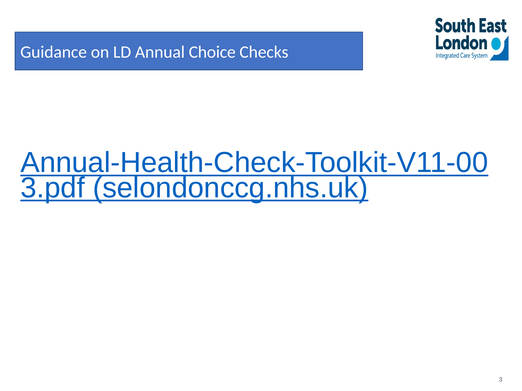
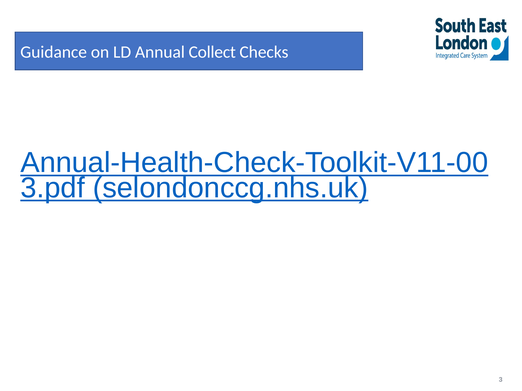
Choice: Choice -> Collect (212, 52)
